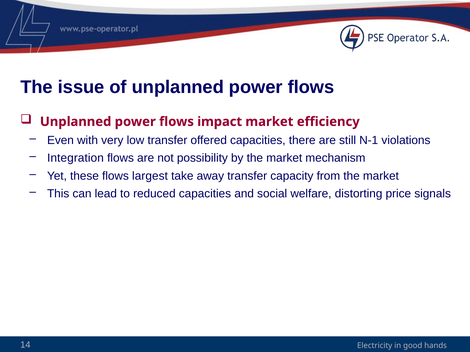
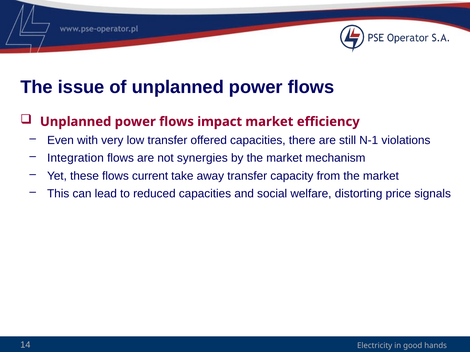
possibility: possibility -> synergies (202, 158)
largest: largest -> current (150, 176)
